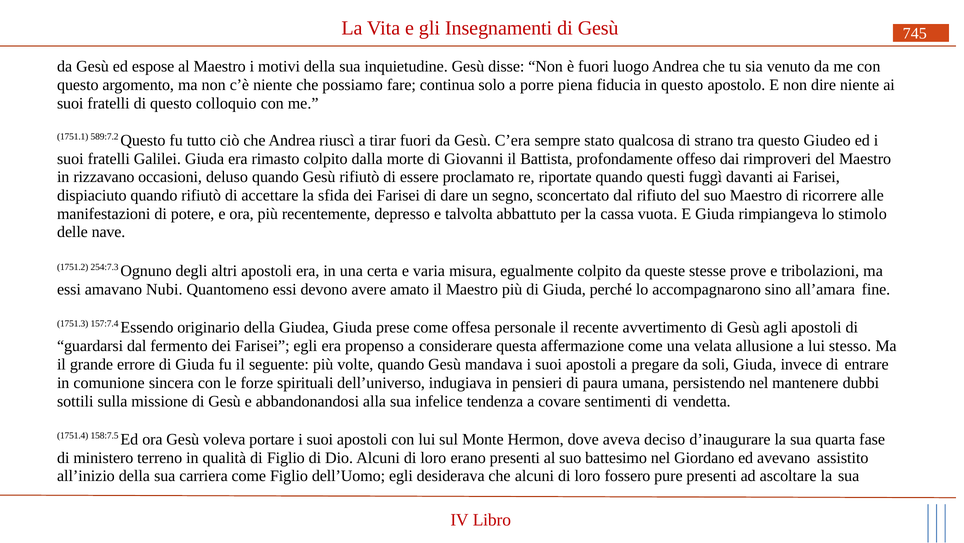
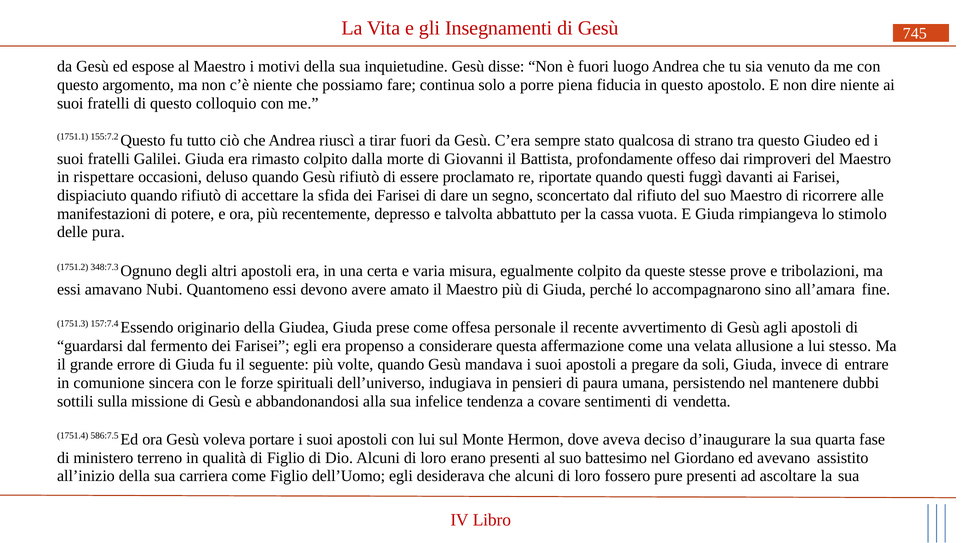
589:7.2: 589:7.2 -> 155:7.2 (105, 136)
rizzavano: rizzavano -> rispettare (104, 177)
nave: nave -> pura (108, 232)
254:7.3: 254:7.3 -> 348:7.3 (105, 267)
158:7.5: 158:7.5 -> 586:7.5 (105, 436)
